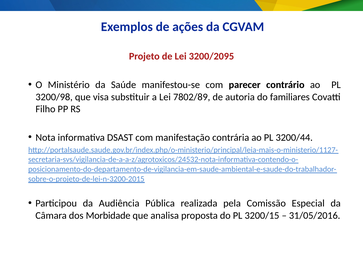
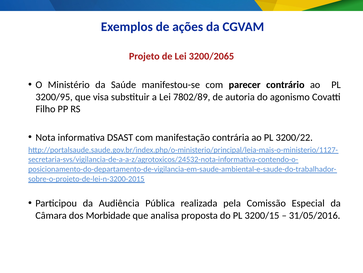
3200/2095: 3200/2095 -> 3200/2065 (211, 56)
3200/98: 3200/98 -> 3200/95 (54, 97)
familiares: familiares -> agonismo (290, 97)
3200/44: 3200/44 -> 3200/22 (294, 137)
